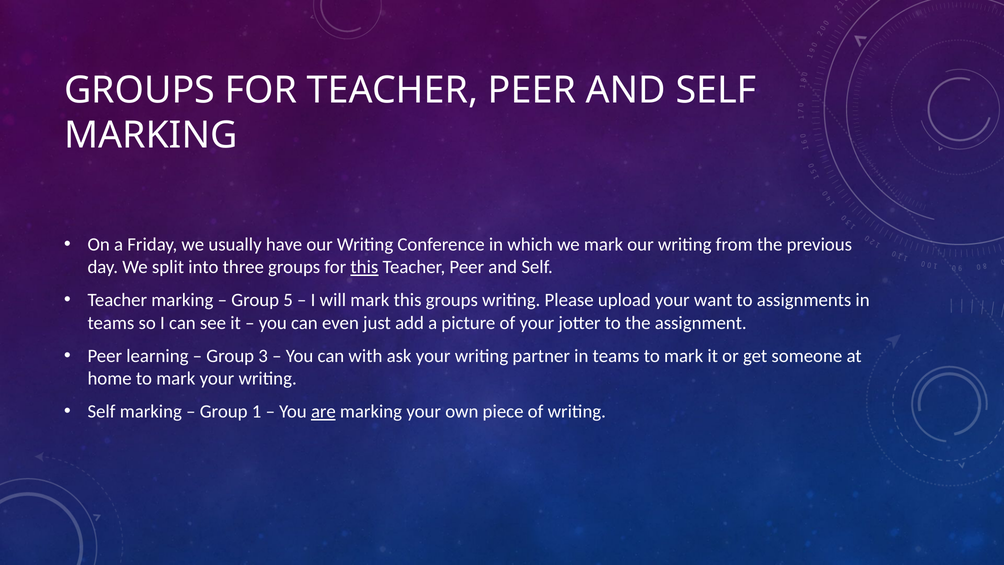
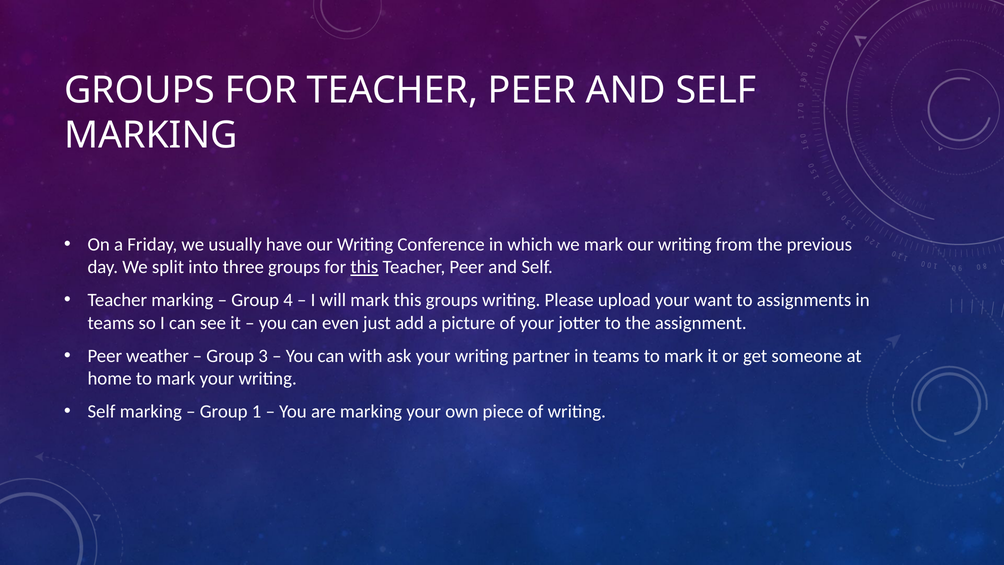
5: 5 -> 4 (288, 300)
learning: learning -> weather (158, 356)
are underline: present -> none (323, 411)
